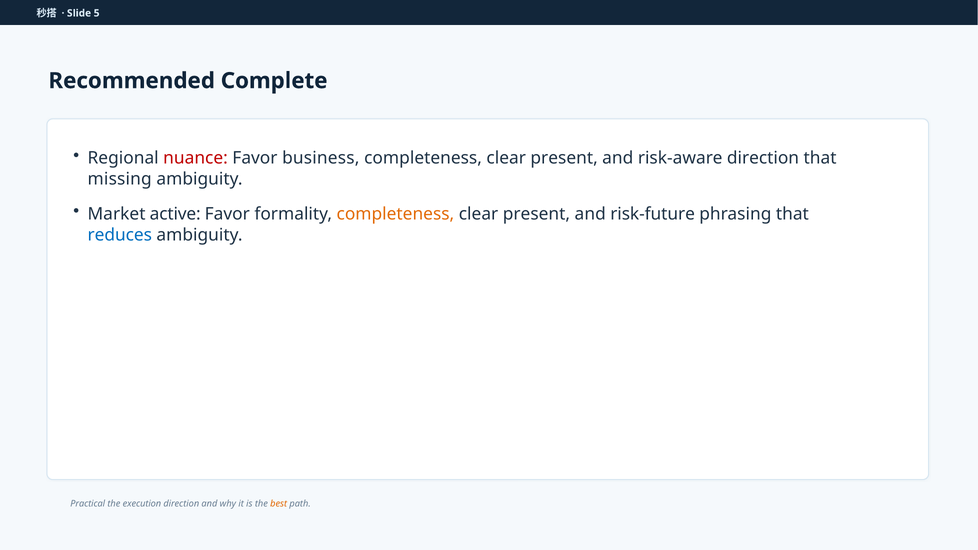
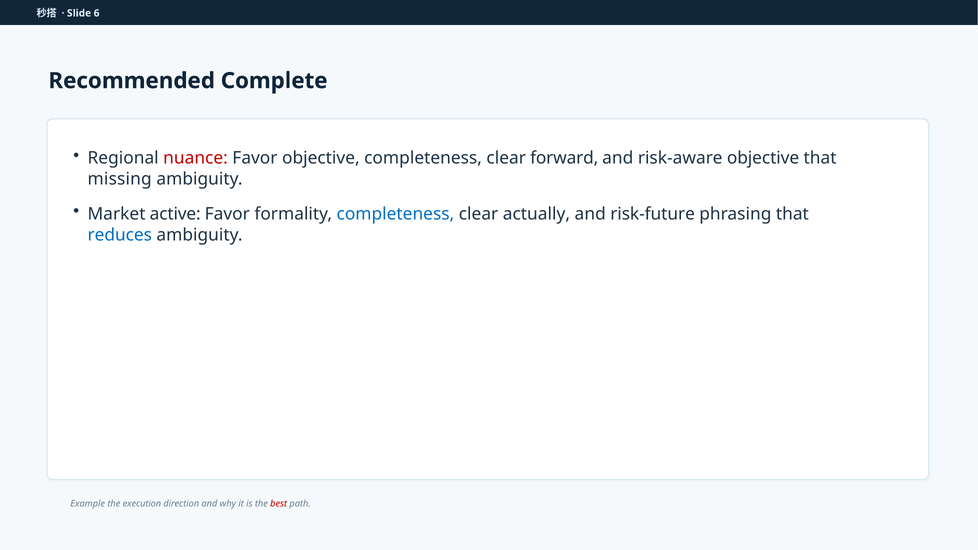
5: 5 -> 6 (97, 13)
Favor business: business -> objective (321, 158)
present: present -> forward (564, 158)
risk-aware direction: direction -> objective (763, 158)
completeness colour: orange -> blue (395, 214)
present: present -> actually (536, 214)
Practical: Practical -> Example (88, 504)
best colour: orange -> red (279, 504)
